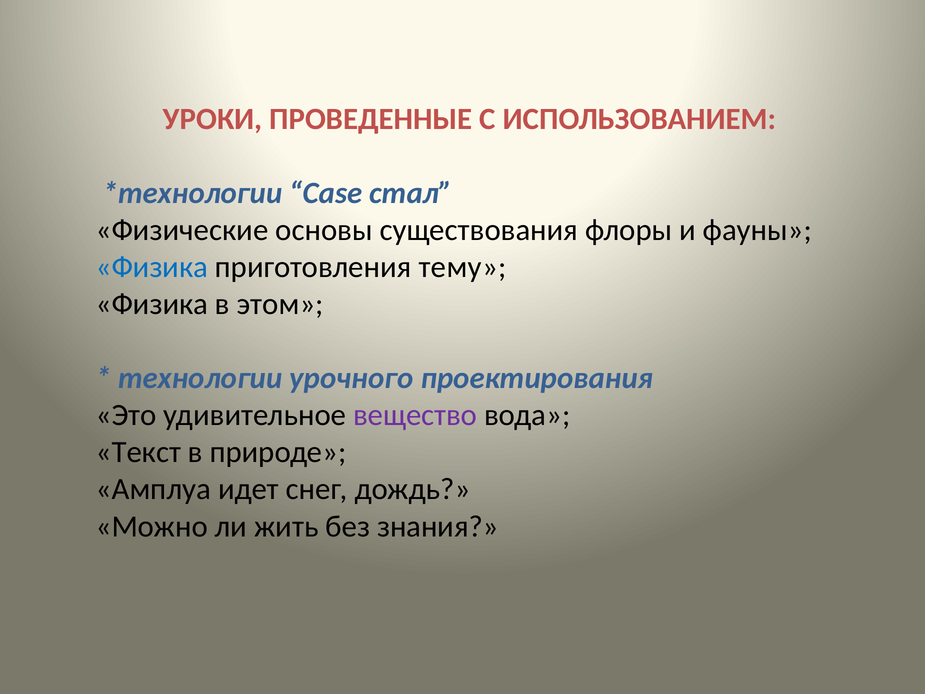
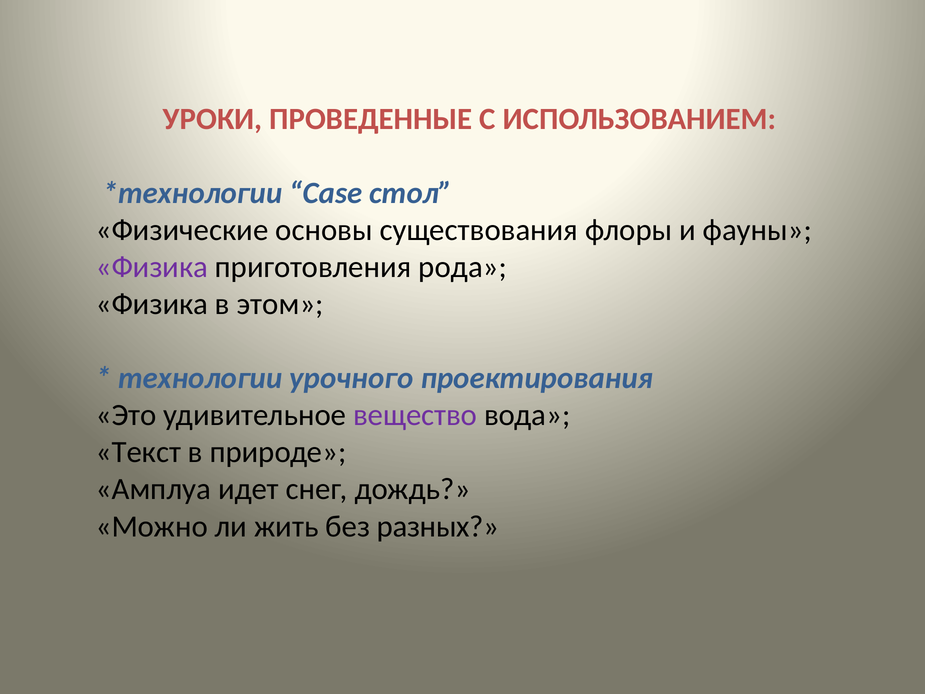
стал: стал -> стол (411, 193)
Физика colour: blue -> purple (152, 267)
тему: тему -> рода (463, 267)
знания: знания -> разных (438, 526)
